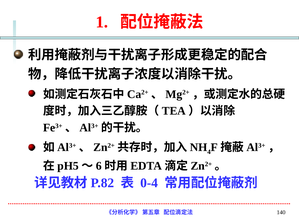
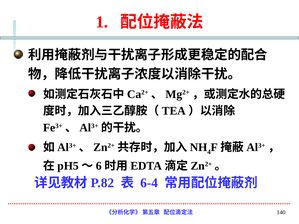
0-4: 0-4 -> 6-4 (149, 183)
